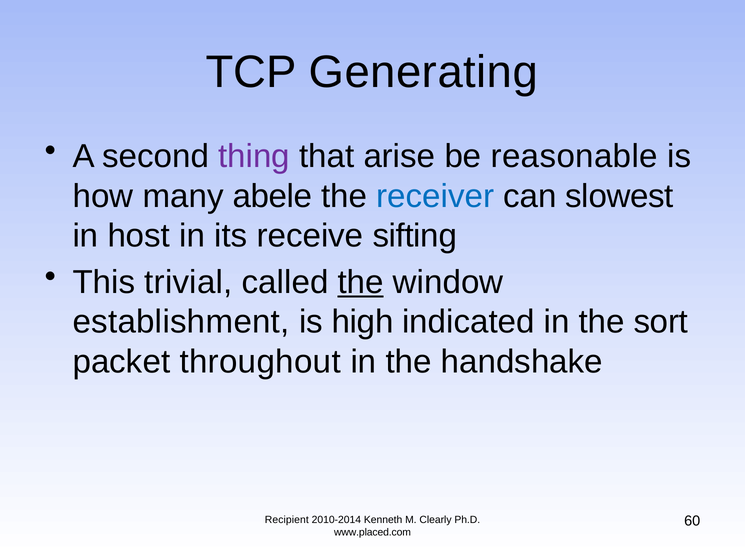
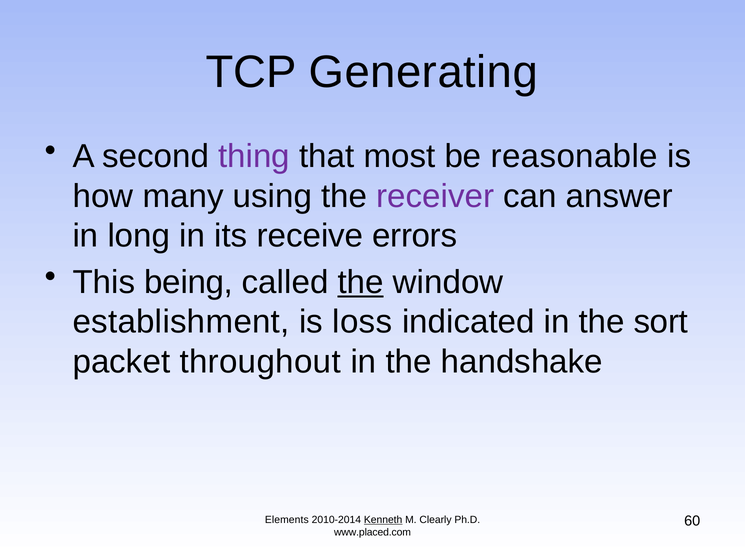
arise: arise -> most (399, 156)
abele: abele -> using (272, 196)
receiver colour: blue -> purple (435, 196)
slowest: slowest -> answer (619, 196)
host: host -> long (139, 236)
sifting: sifting -> errors (415, 236)
trivial: trivial -> being (189, 282)
high: high -> loss (362, 322)
Recipient: Recipient -> Elements (287, 519)
Kenneth underline: none -> present (383, 519)
